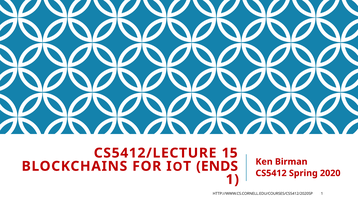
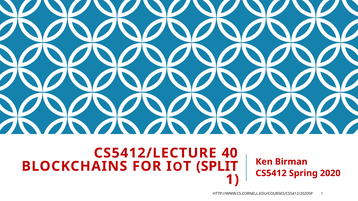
15: 15 -> 40 (230, 153)
ENDS: ENDS -> SPLIT (217, 167)
